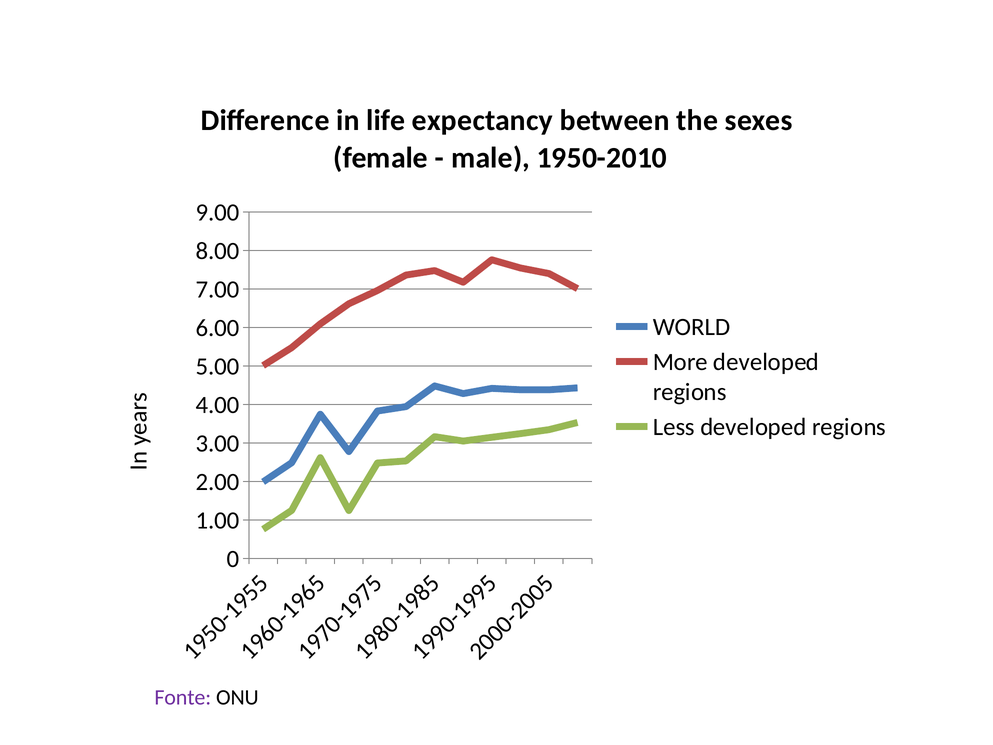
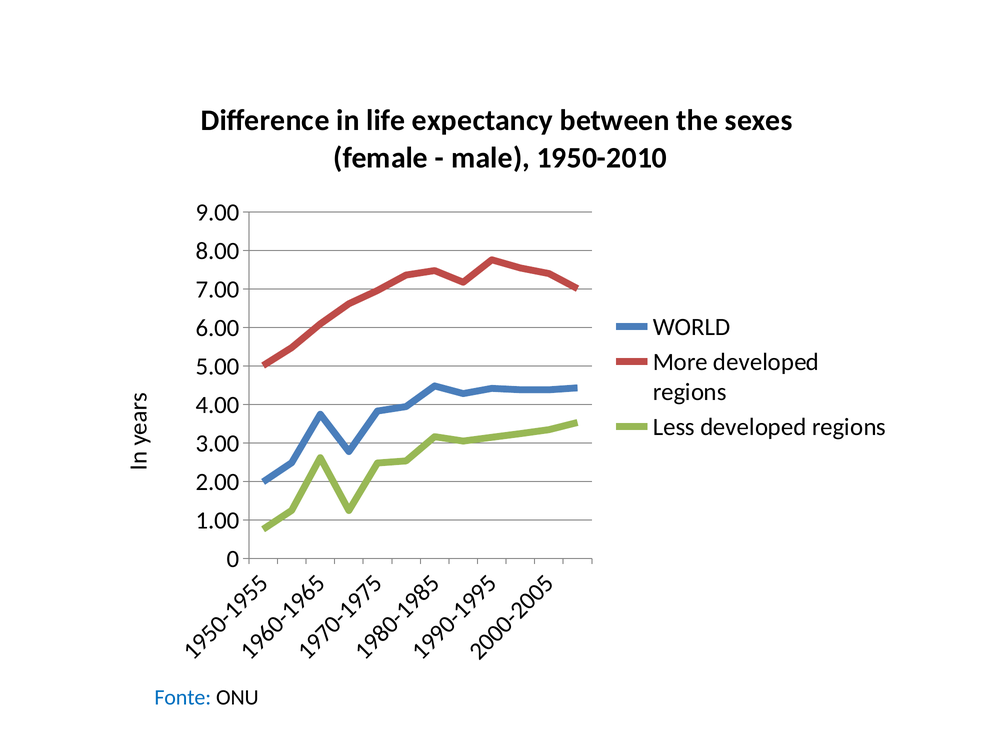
Fonte colour: purple -> blue (183, 697)
